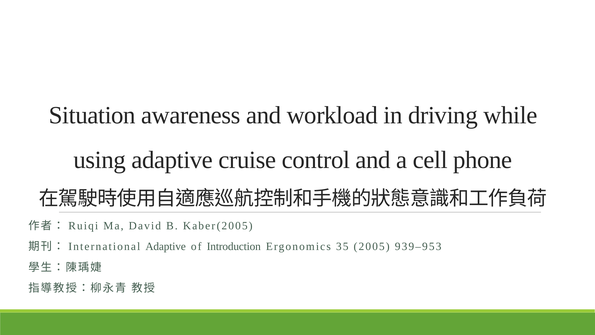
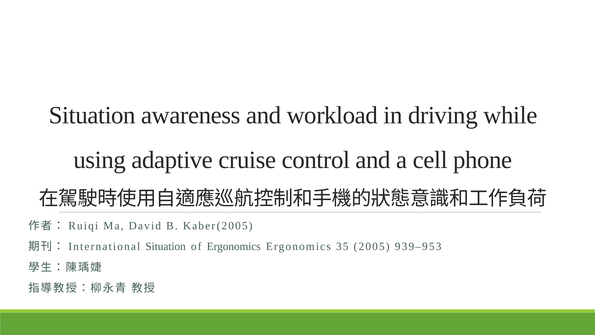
Adaptive: Adaptive -> Situation (166, 246)
of Introduction: Introduction -> Ergonomics (234, 246)
